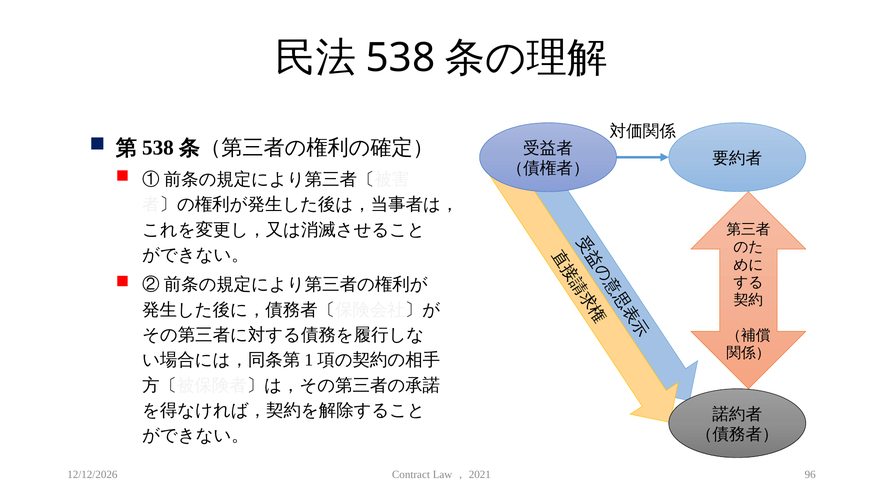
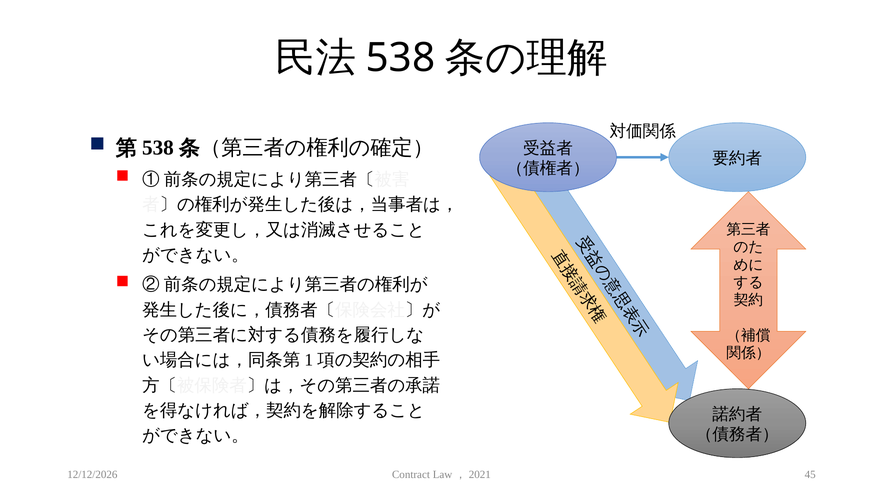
96: 96 -> 45 (810, 474)
